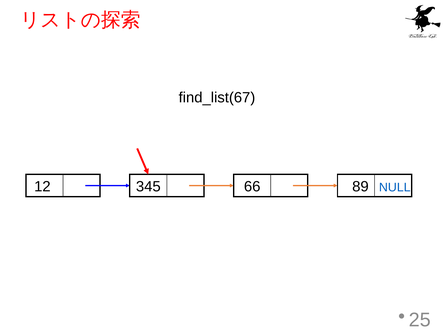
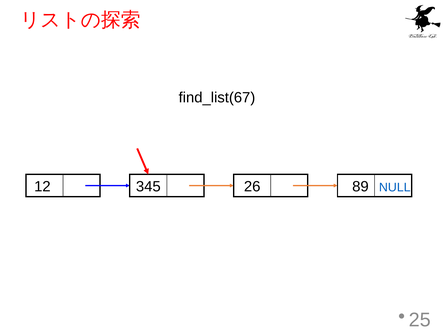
66: 66 -> 26 (252, 186)
